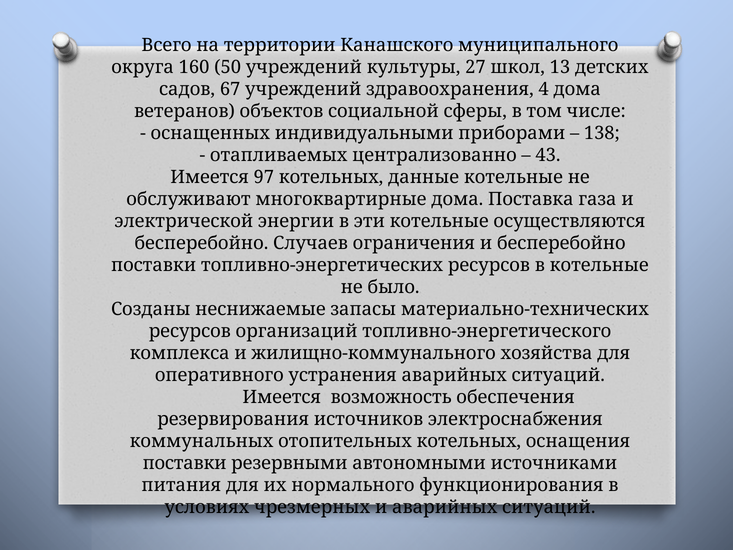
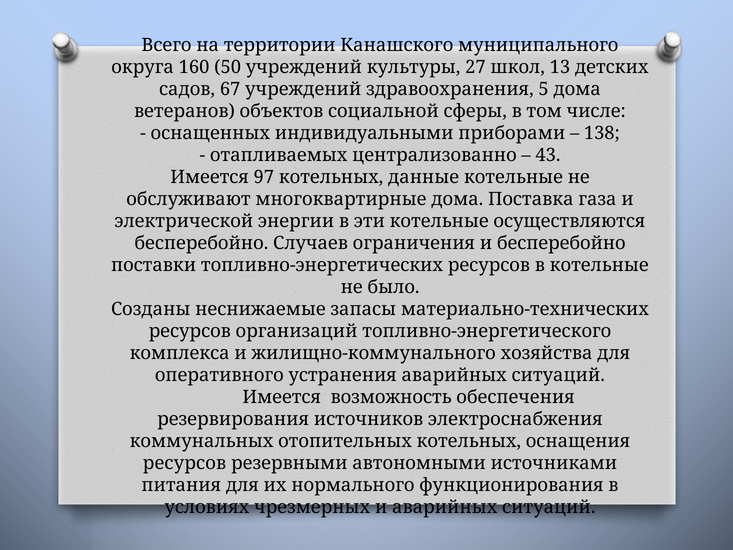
4: 4 -> 5 (544, 89)
поставки: поставки -> ресурсов (184, 463)
